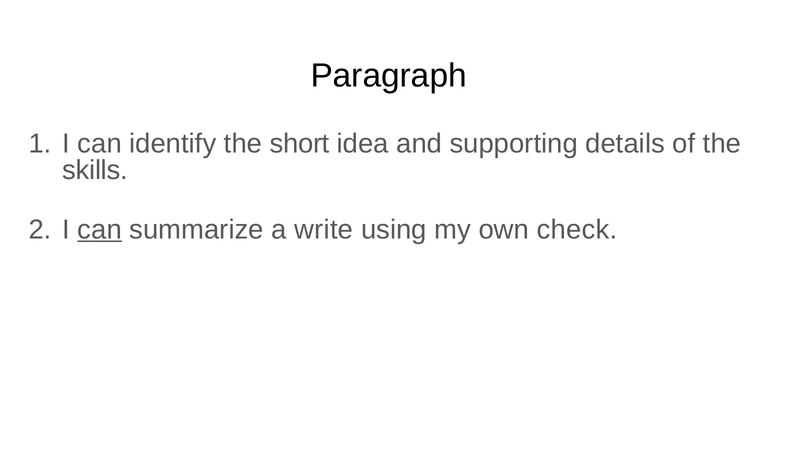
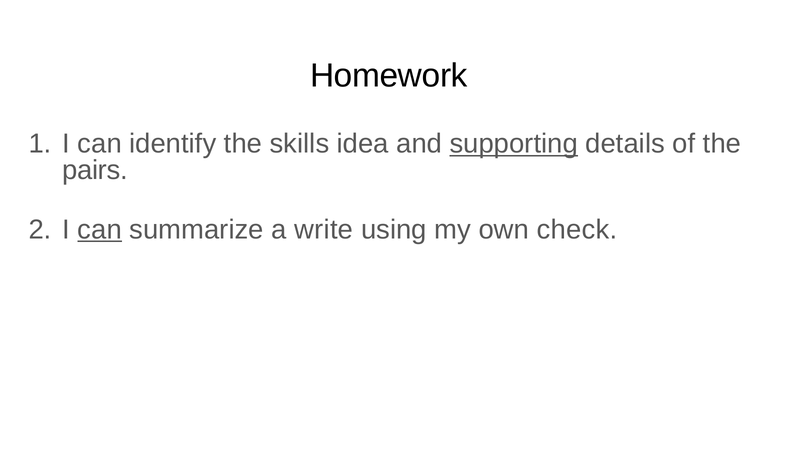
Paragraph: Paragraph -> Homework (389, 76)
short: short -> skills (299, 144)
supporting underline: none -> present (514, 144)
skills: skills -> pairs (95, 170)
